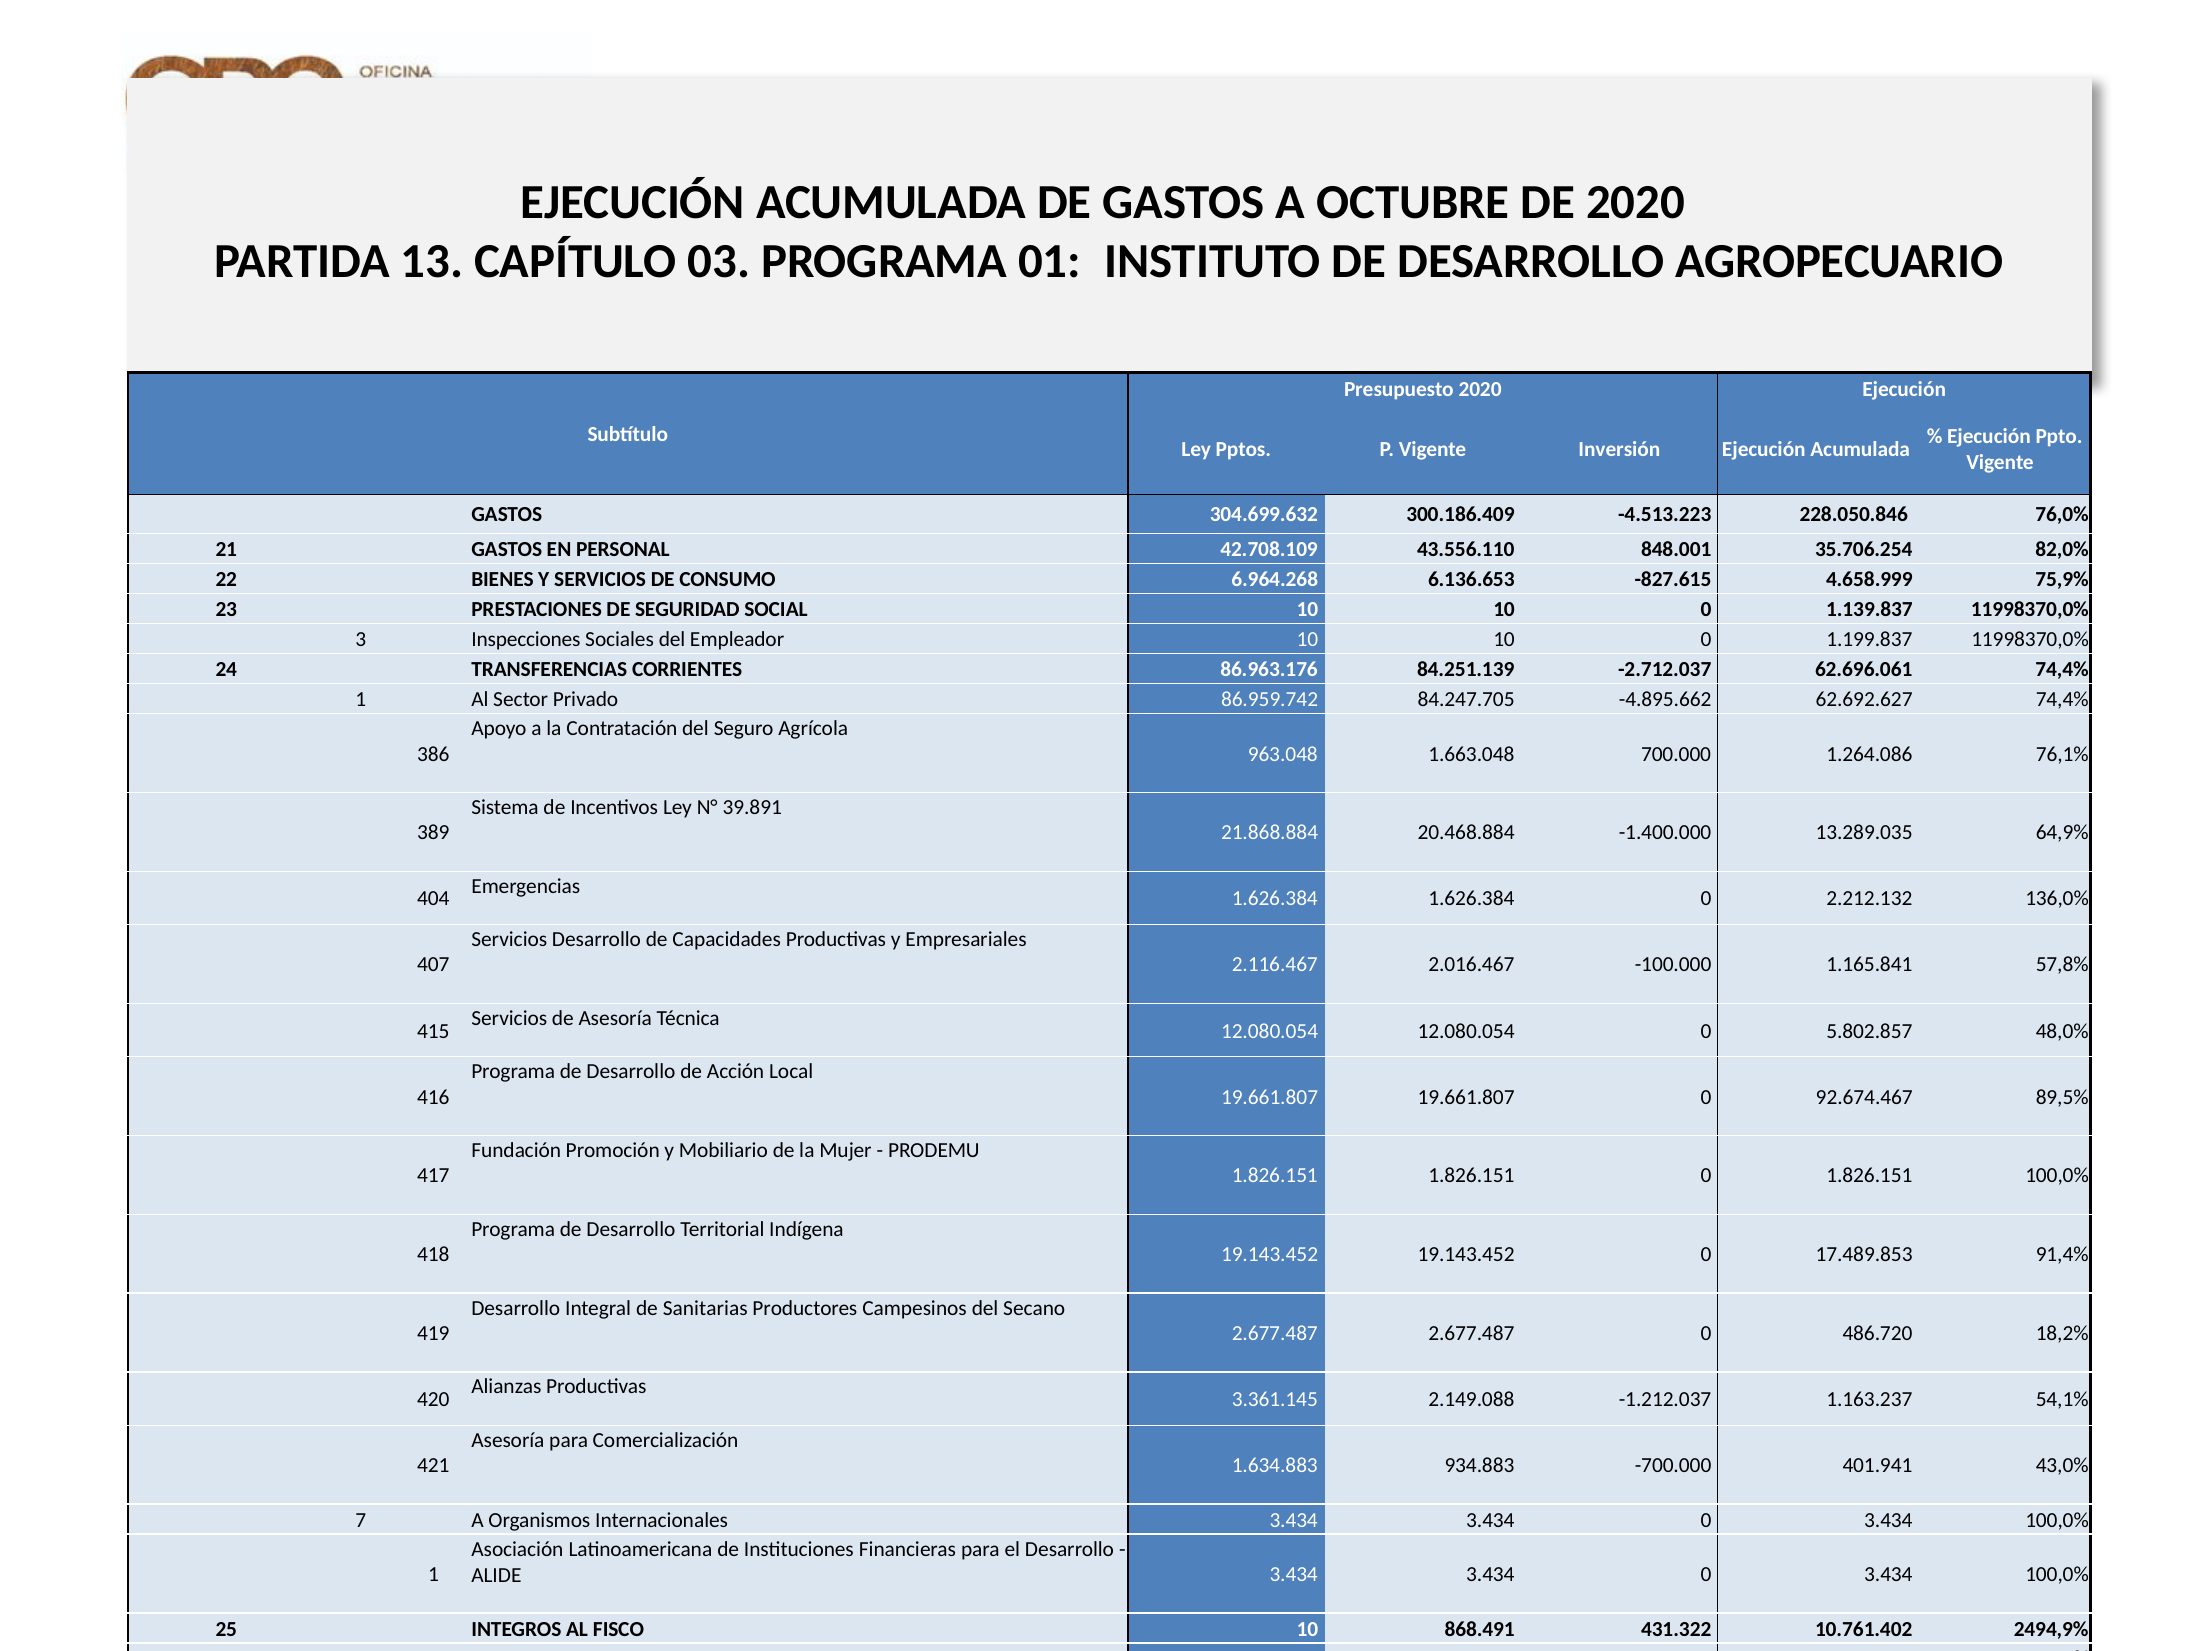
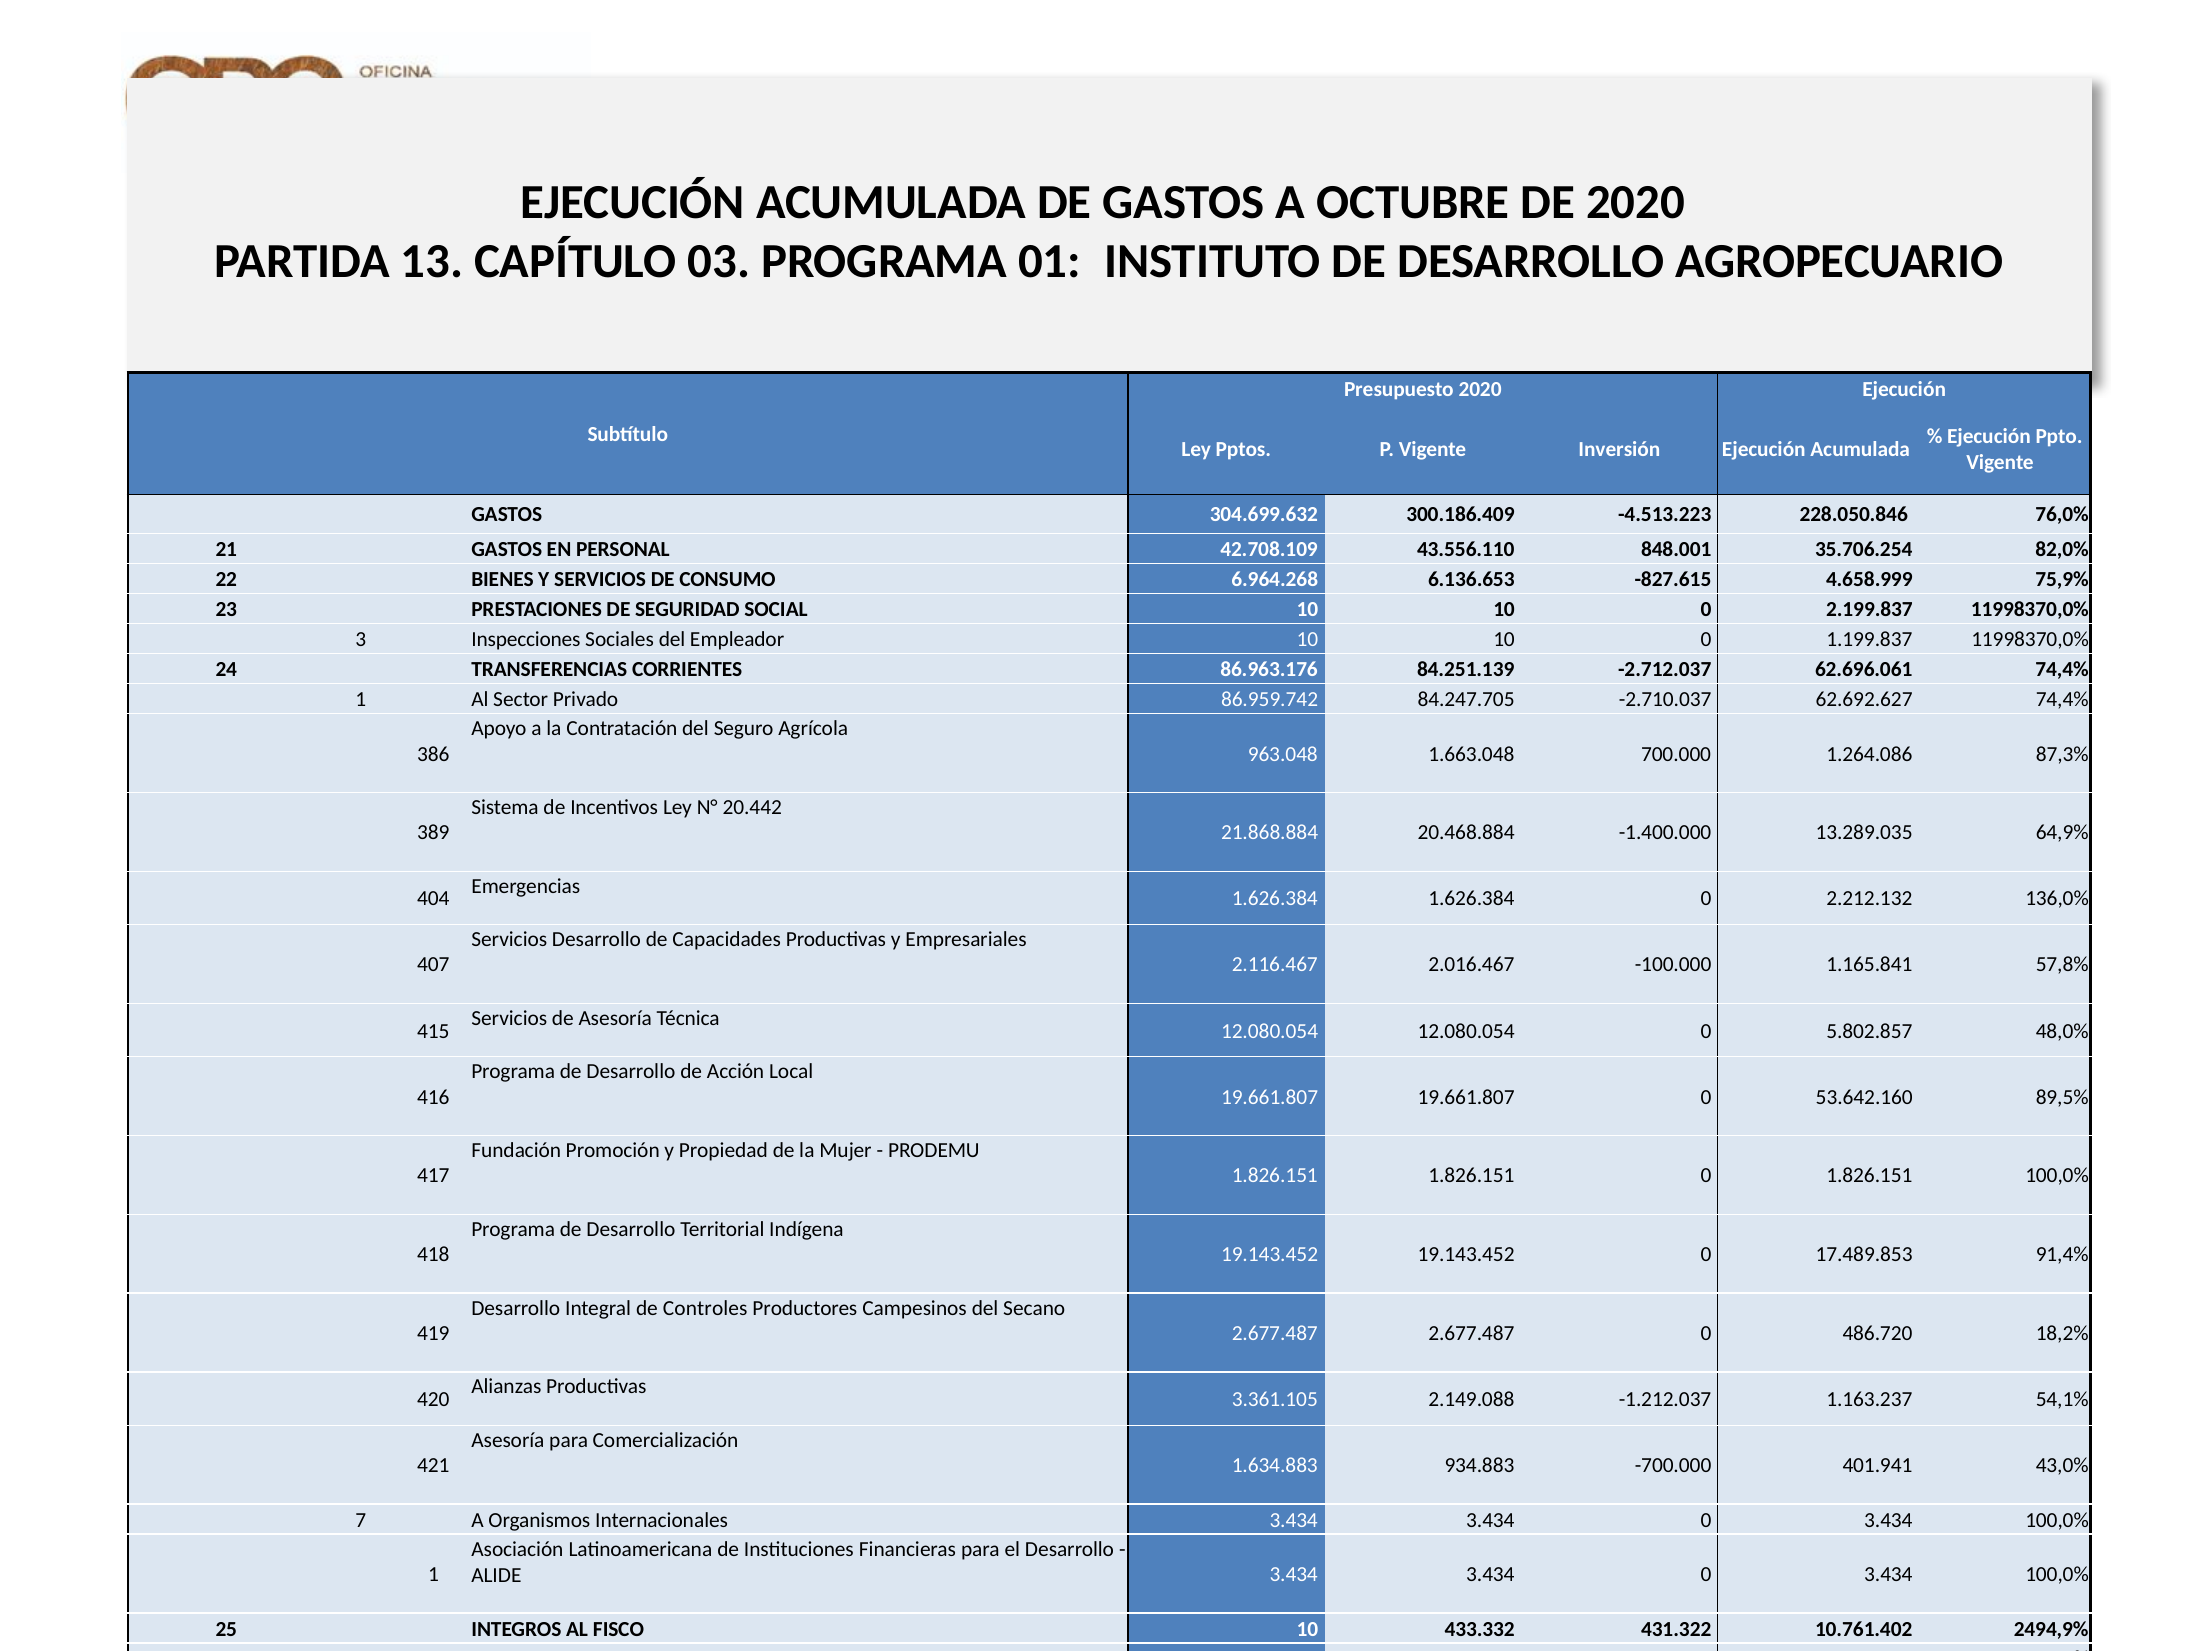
1.139.837: 1.139.837 -> 2.199.837 (1869, 609)
-4.895.662: -4.895.662 -> -2.710.037 (1665, 699)
76,1%: 76,1% -> 87,3% (2062, 754)
39.891: 39.891 -> 20.442 (752, 807)
92.674.467: 92.674.467 -> 53.642.160 (1864, 1097)
y Mobiliario: Mobiliario -> Propiedad (723, 1150)
Sanitarias: Sanitarias -> Controles (705, 1308)
3.361.145: 3.361.145 -> 3.361.105 (1275, 1399)
868.491: 868.491 -> 433.332 (1480, 1629)
